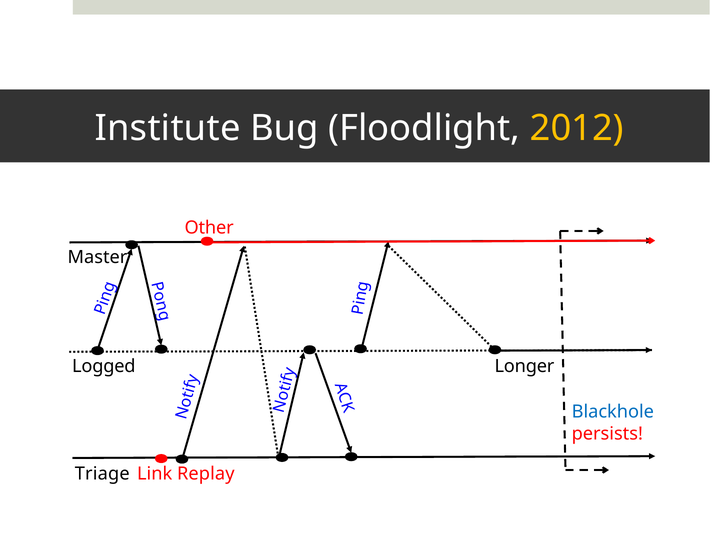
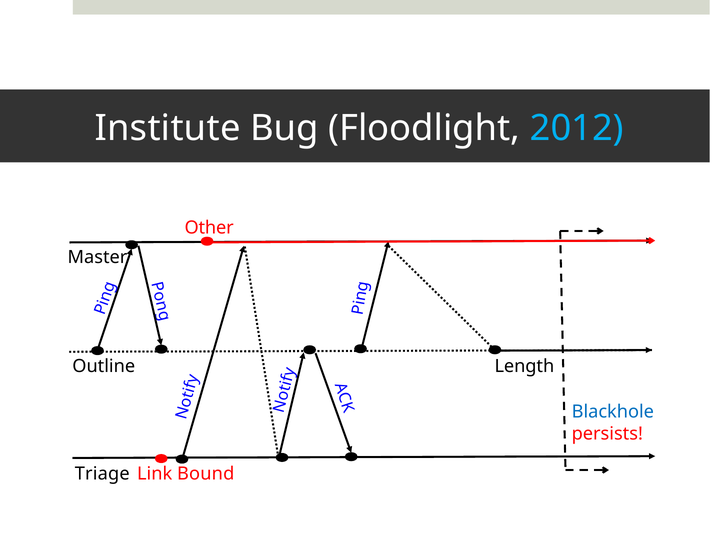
2012 colour: yellow -> light blue (577, 128)
Logged: Logged -> Outline (104, 366)
Longer: Longer -> Length (524, 366)
Replay: Replay -> Bound (206, 474)
